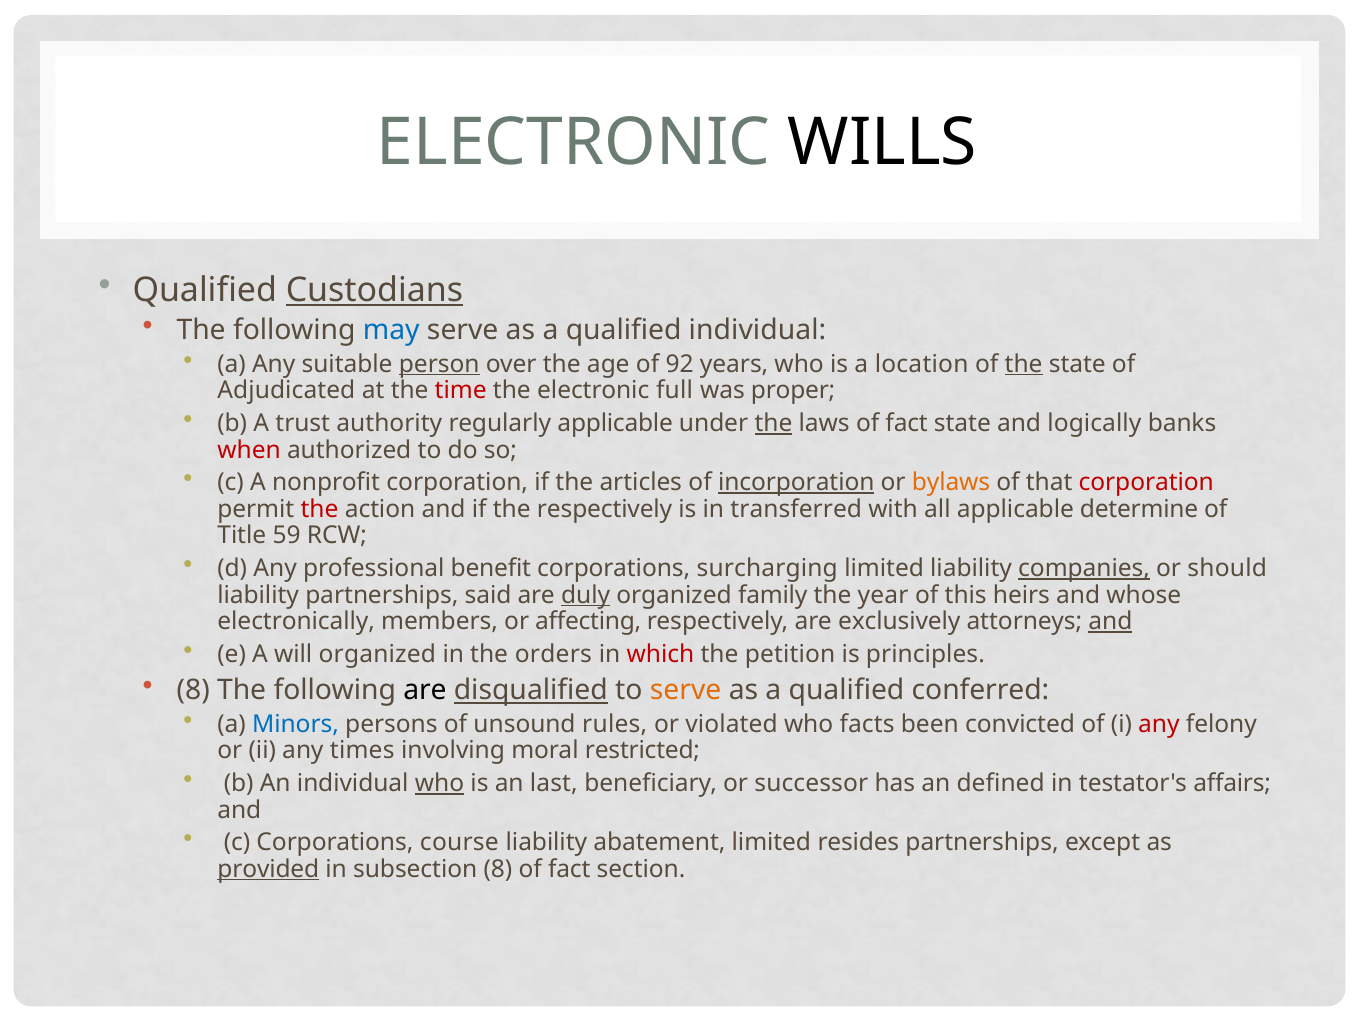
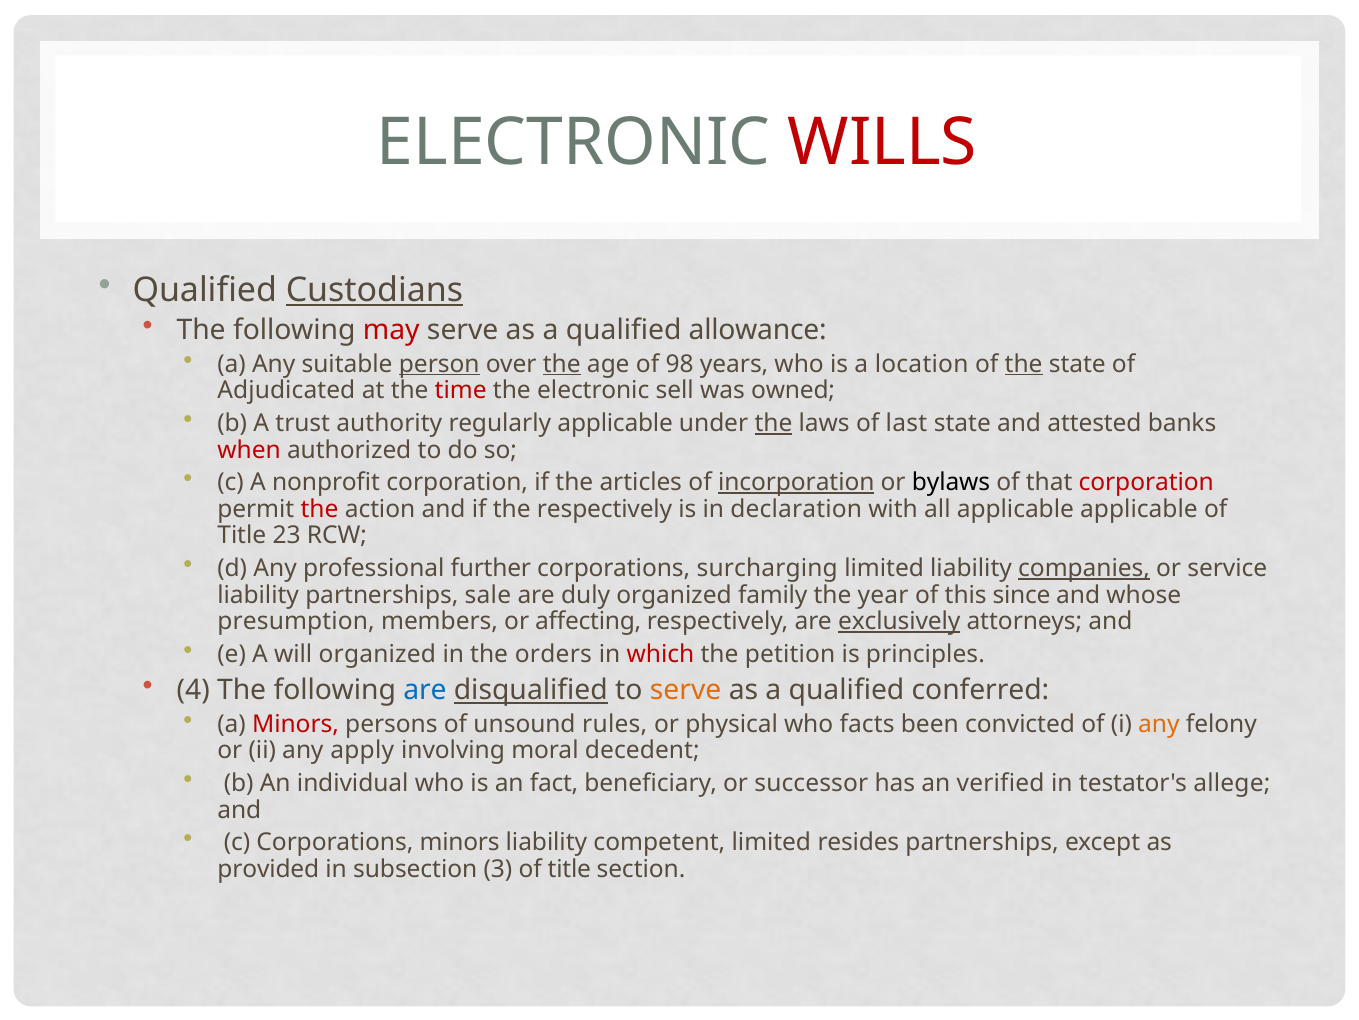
WILLS colour: black -> red (882, 143)
may colour: blue -> red (391, 330)
qualified individual: individual -> allowance (758, 330)
the underline: none -> present (562, 364)
92: 92 -> 98 (680, 364)
full: full -> sell (675, 390)
proper: proper -> owned (793, 390)
laws of fact: fact -> last (906, 423)
logically: logically -> attested (1095, 423)
bylaws colour: orange -> black (951, 482)
transferred: transferred -> declaration (796, 509)
applicable determine: determine -> applicable (1139, 509)
59: 59 -> 23 (287, 535)
benefit: benefit -> further (491, 568)
should: should -> service (1227, 568)
said: said -> sale (488, 594)
duly underline: present -> none (586, 594)
heirs: heirs -> since (1022, 594)
electronically: electronically -> presumption (296, 621)
exclusively underline: none -> present (899, 621)
and underline: present -> none (1110, 621)
8: 8 -> 4 (193, 689)
are colour: black -> blue (425, 689)
Minors colour: blue -> red (296, 724)
violated: violated -> physical (732, 724)
any colour: red -> orange (1159, 724)
times: times -> apply (362, 750)
restricted: restricted -> decedent (642, 750)
who underline: present -> none (440, 783)
last: last -> fact (554, 783)
defined: defined -> verified (1001, 783)
affairs: affairs -> allege (1232, 783)
Corporations course: course -> minors (460, 842)
abatement: abatement -> competent (659, 842)
provided underline: present -> none (268, 869)
subsection 8: 8 -> 3 (498, 869)
fact: fact -> title (569, 869)
